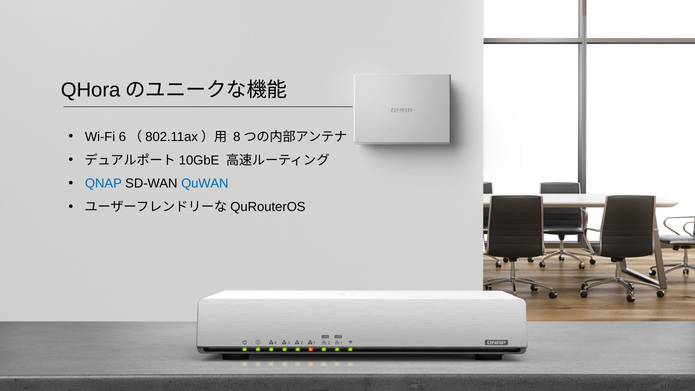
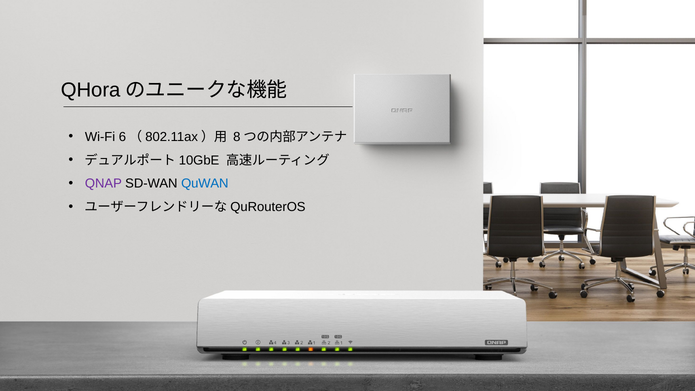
QNAP colour: blue -> purple (103, 184)
